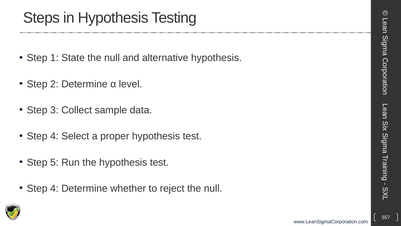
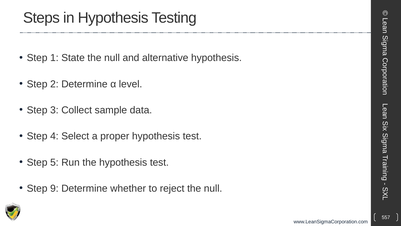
4: 4 -> 9 (54, 188)
